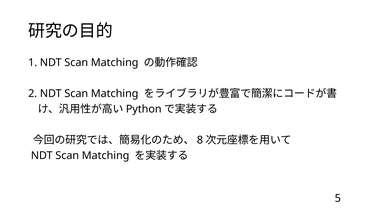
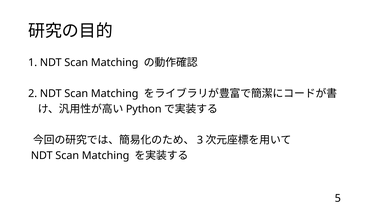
8: 8 -> 3 (200, 140)
